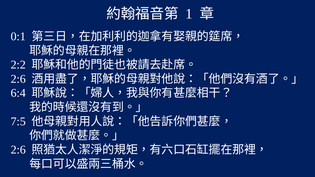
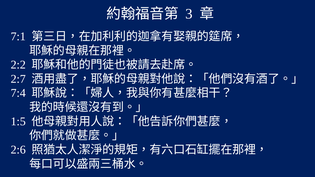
1: 1 -> 3 (189, 14)
0:1: 0:1 -> 7:1 (18, 36)
2:6: 2:6 -> 2:7 (18, 79)
6:4: 6:4 -> 7:4 (18, 93)
7:5: 7:5 -> 1:5 (18, 122)
